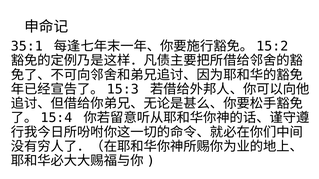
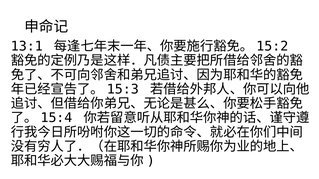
35:1: 35:1 -> 13:1 (27, 46)
